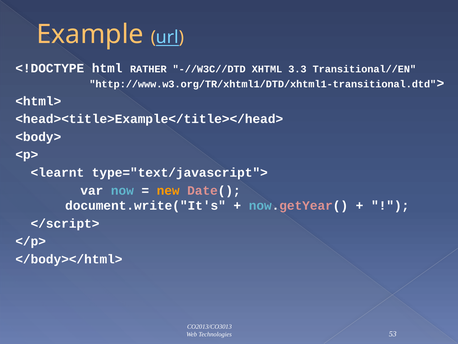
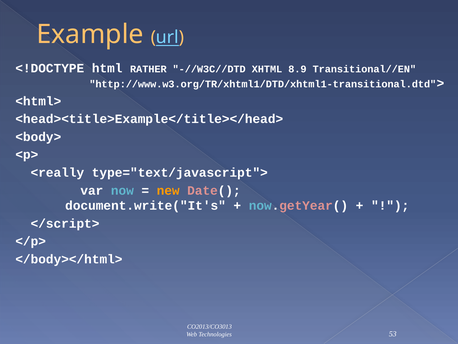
3.3: 3.3 -> 8.9 (297, 69)
<learnt: <learnt -> <really (57, 172)
